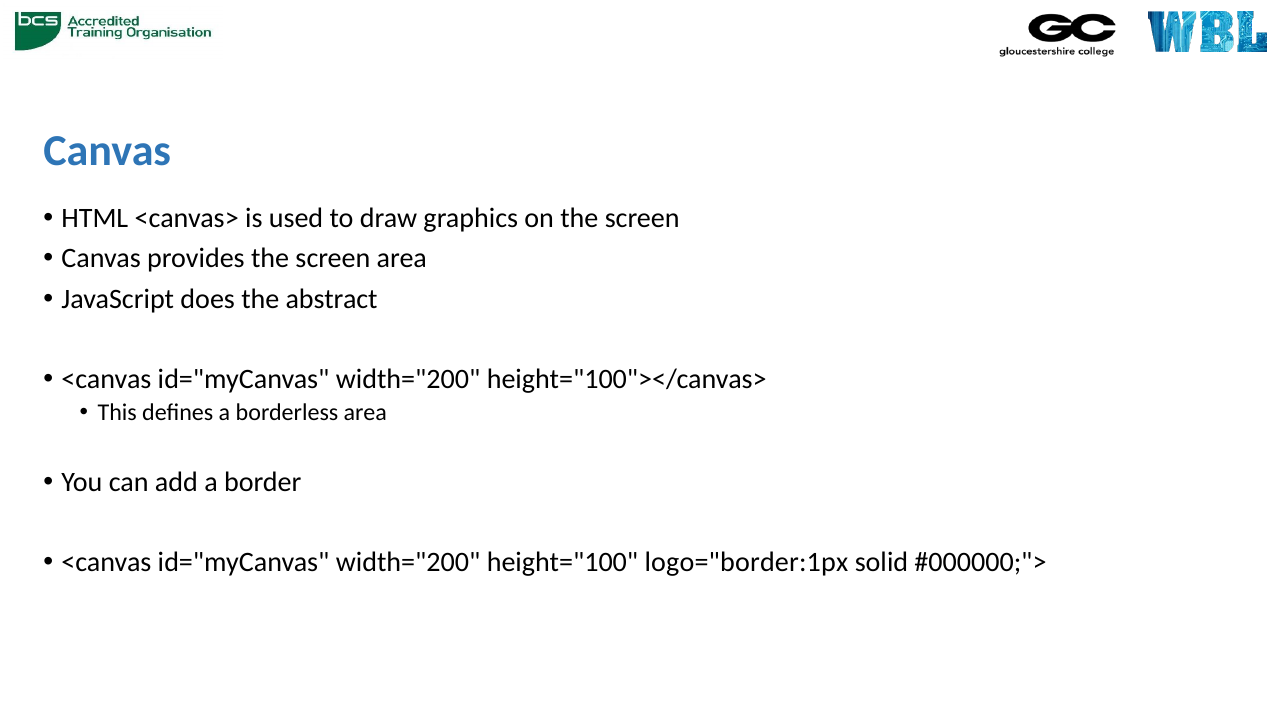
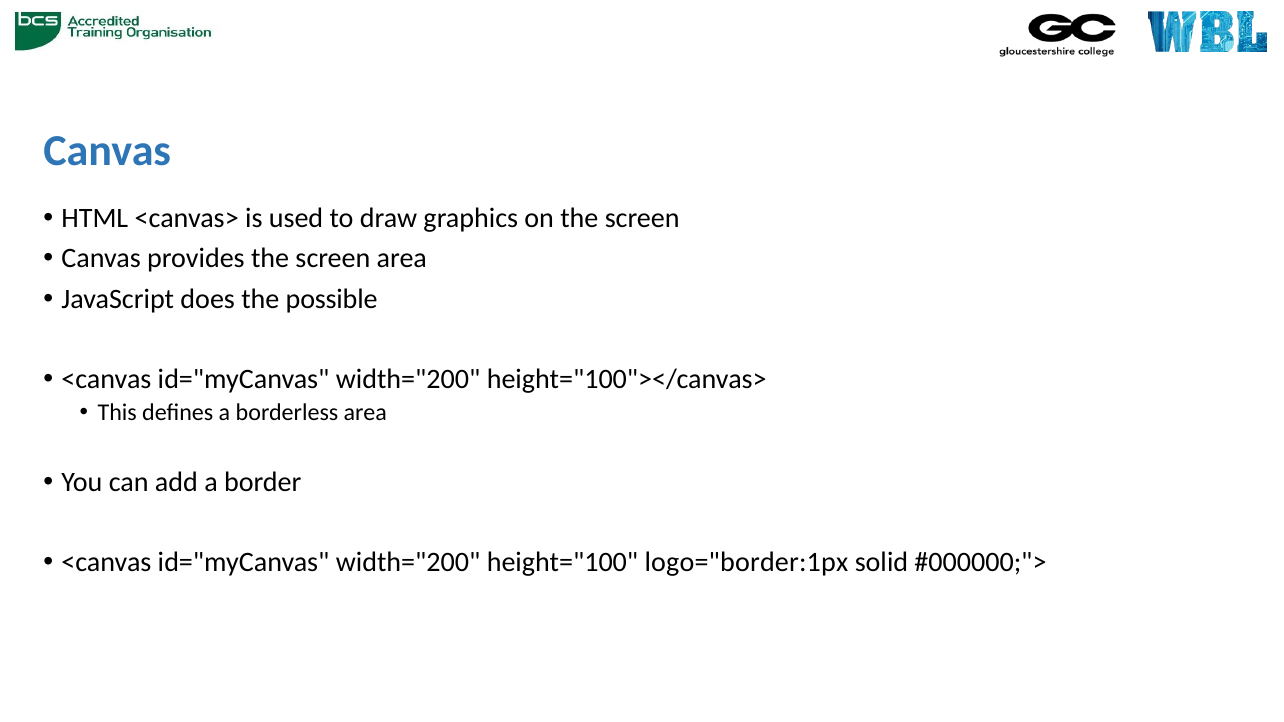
abstract: abstract -> possible (332, 299)
